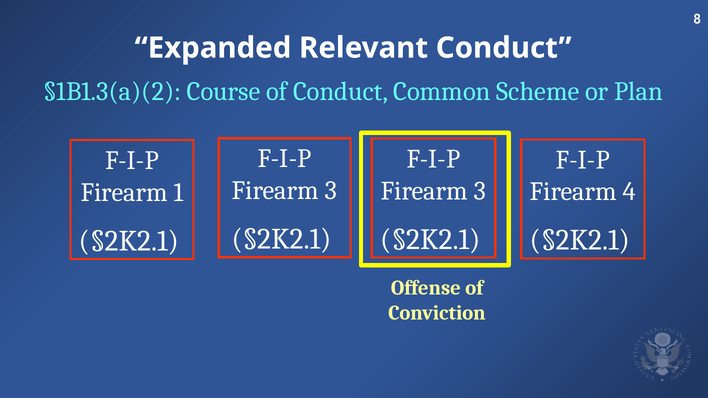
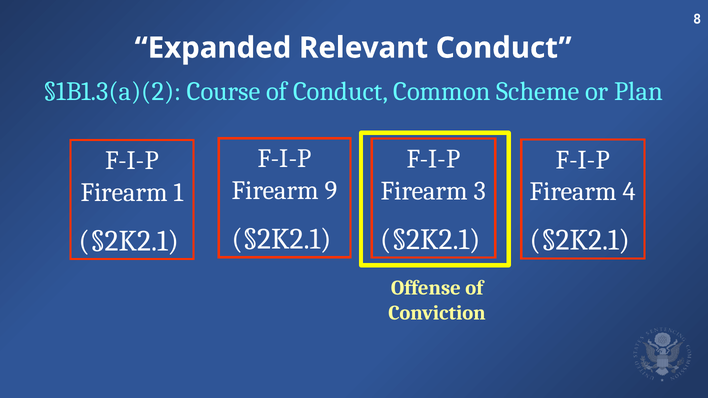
3: 3 -> 9 (331, 191)
